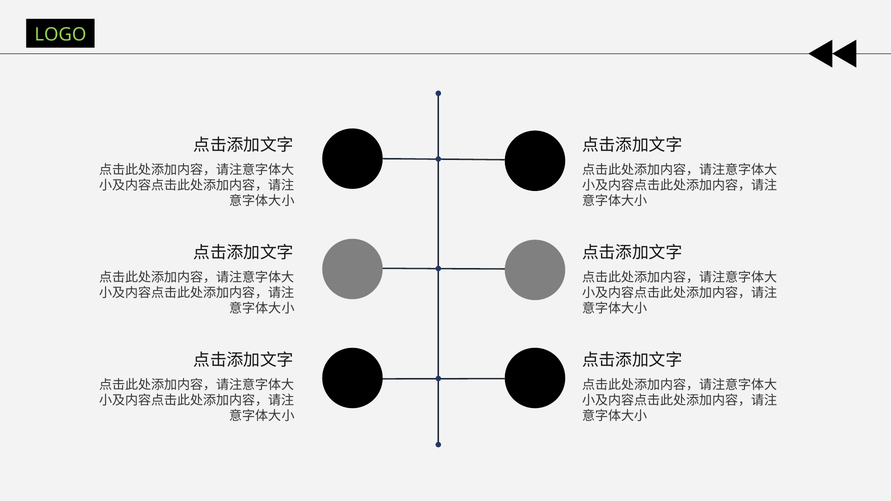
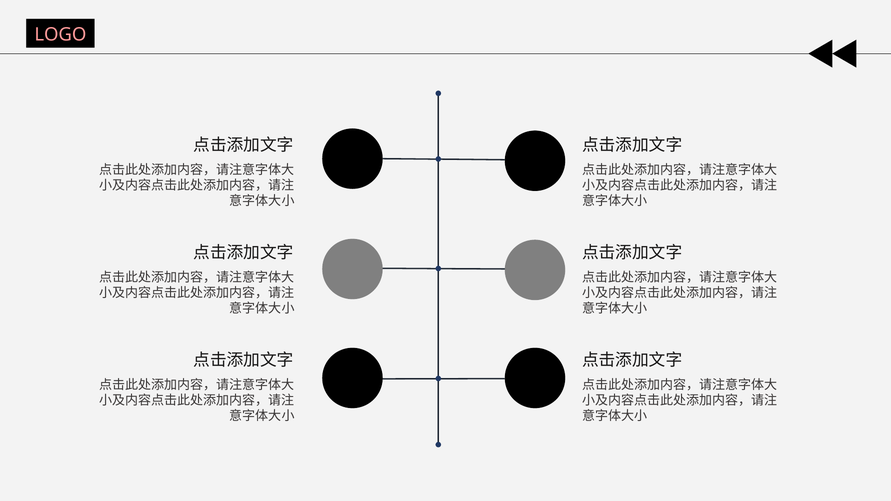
LOGO colour: light green -> pink (60, 35)
